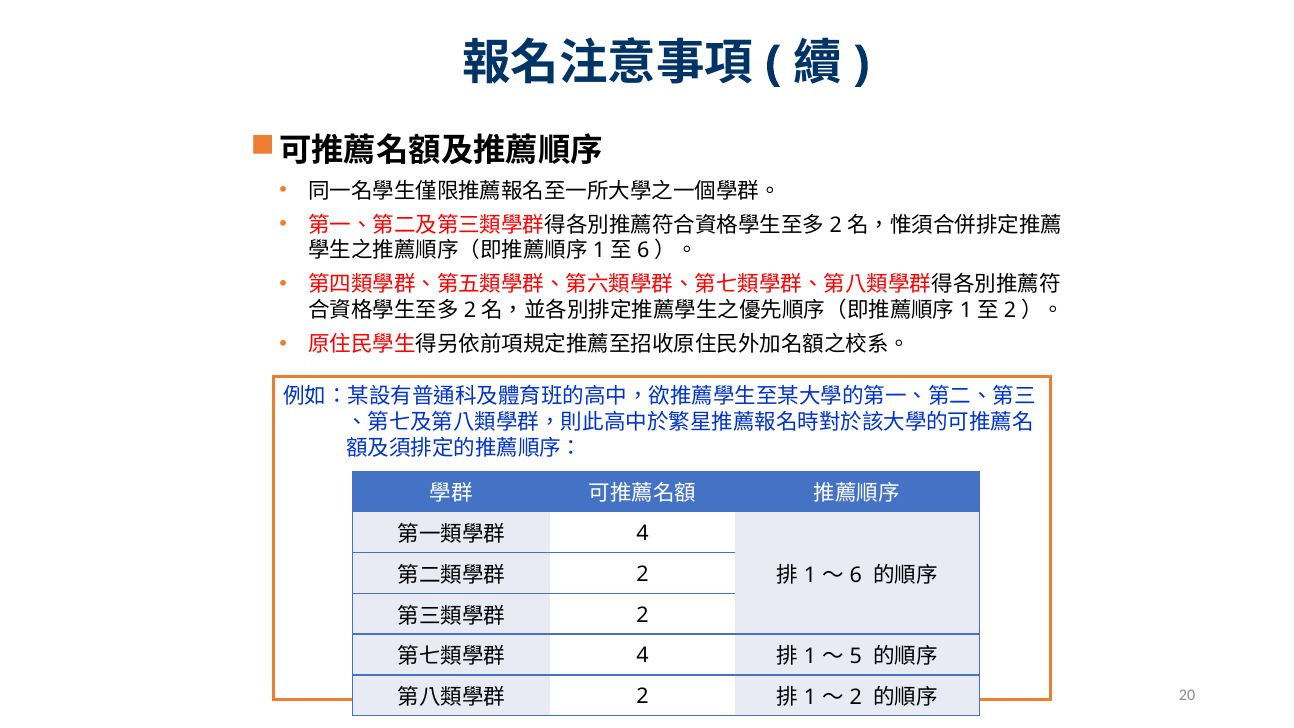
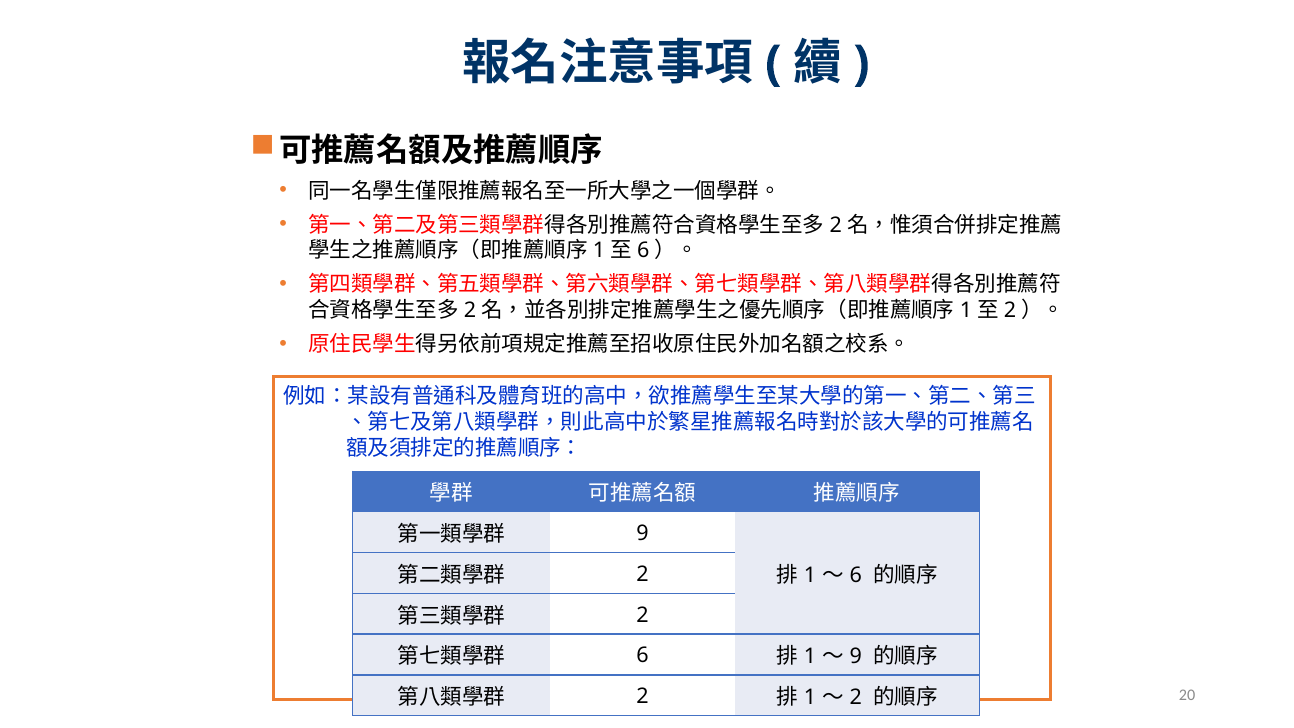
4: 4 -> 9 (642, 533)
4: 4 -> 6 (642, 656)
5: 5 -> 9 (856, 657)
